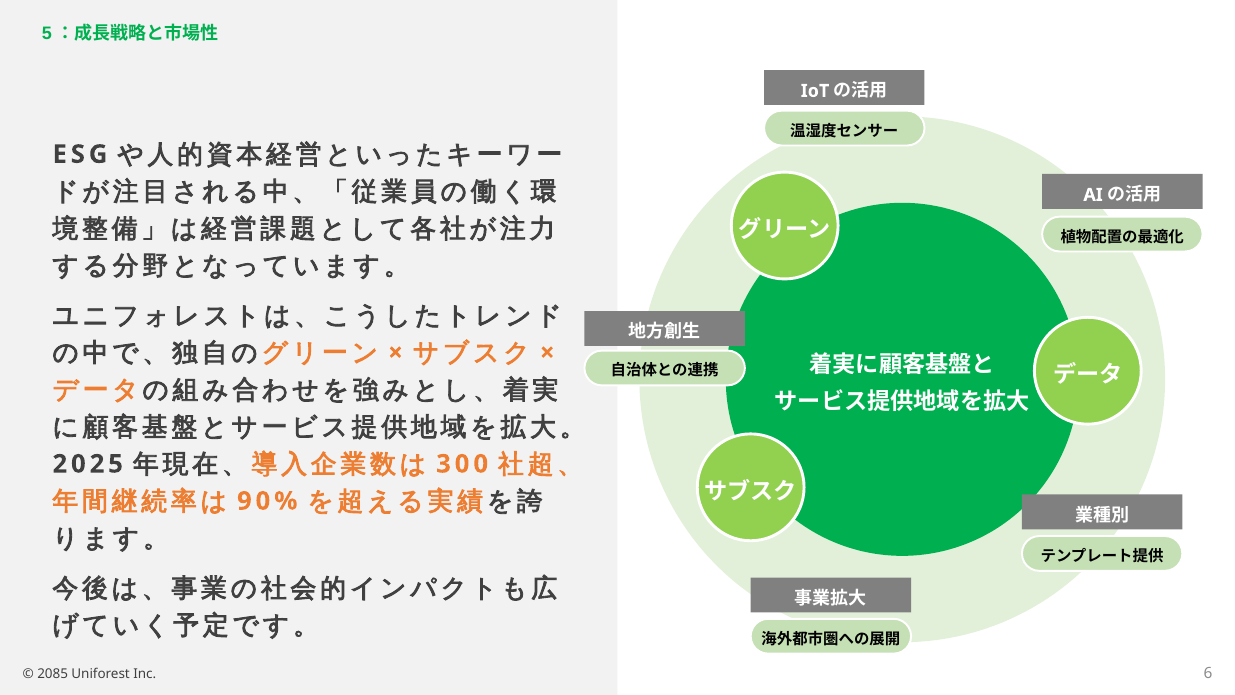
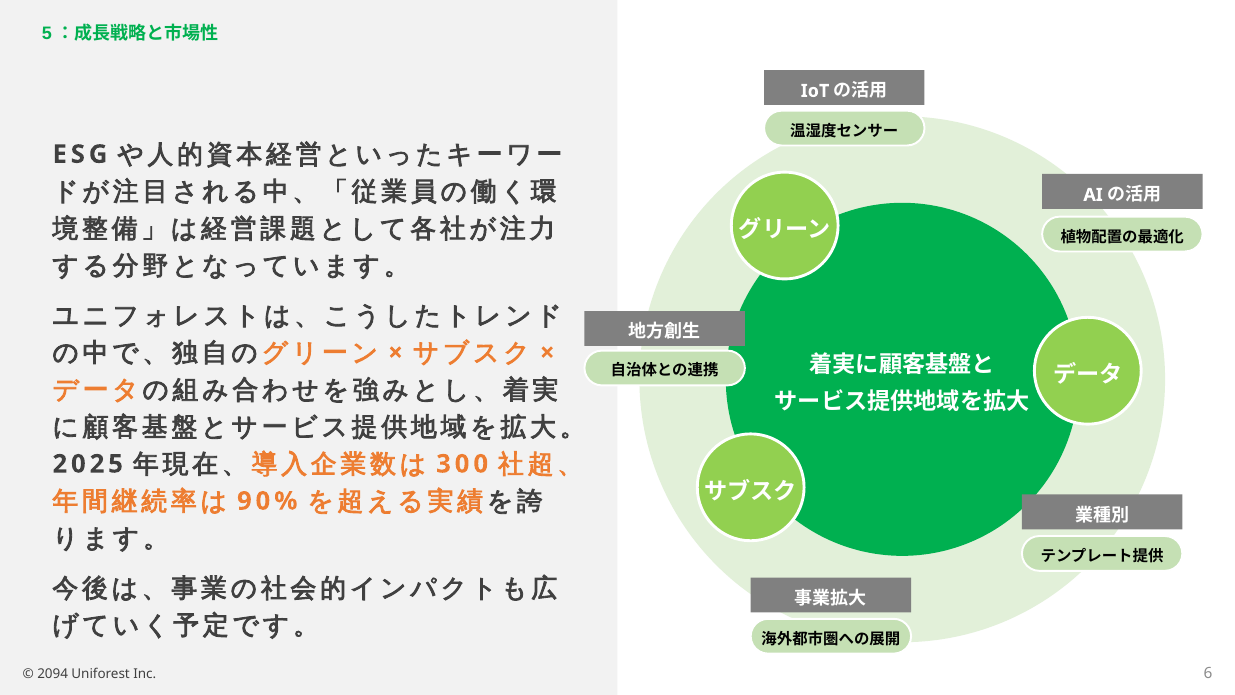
2085: 2085 -> 2094 (53, 674)
